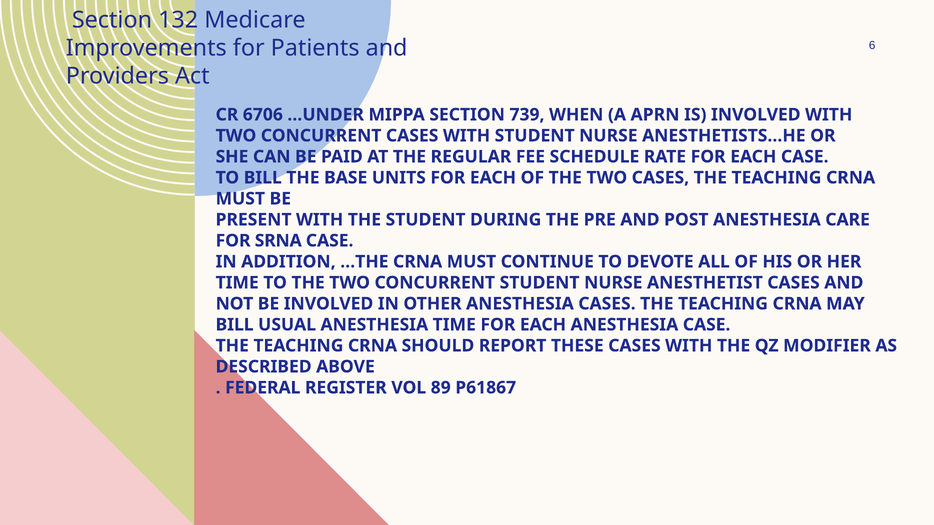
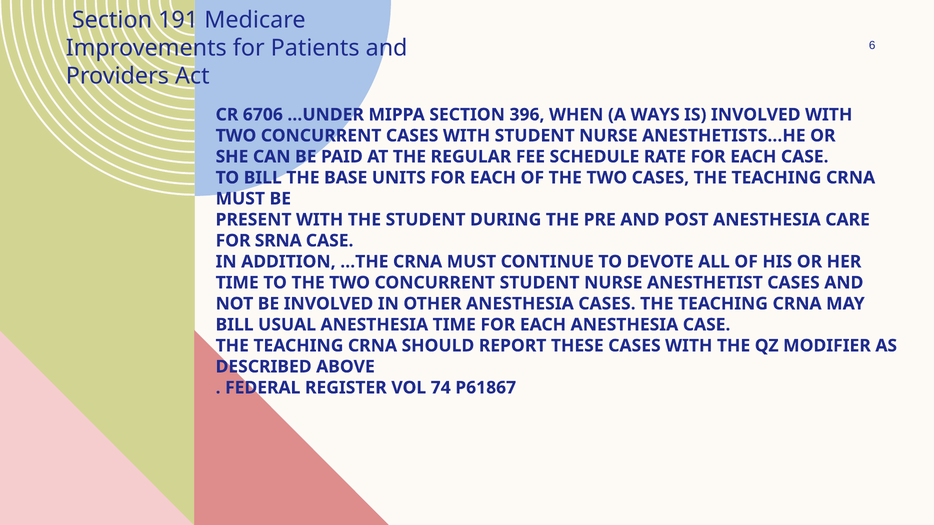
132: 132 -> 191 (178, 20)
739: 739 -> 396 (527, 115)
APRN: APRN -> WAYS (655, 115)
89: 89 -> 74 (441, 388)
